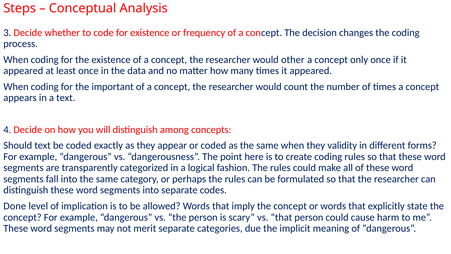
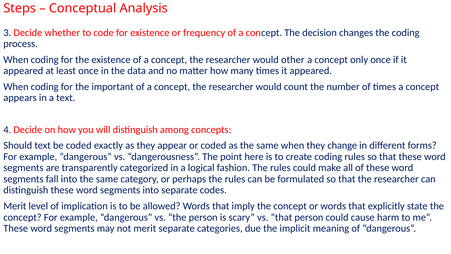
validity: validity -> change (342, 145)
Done: Done -> Merit (15, 206)
